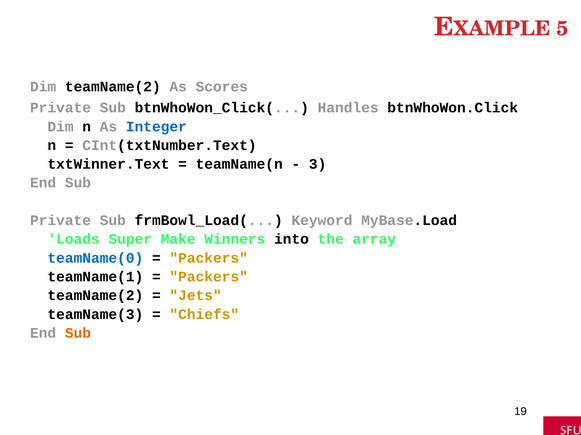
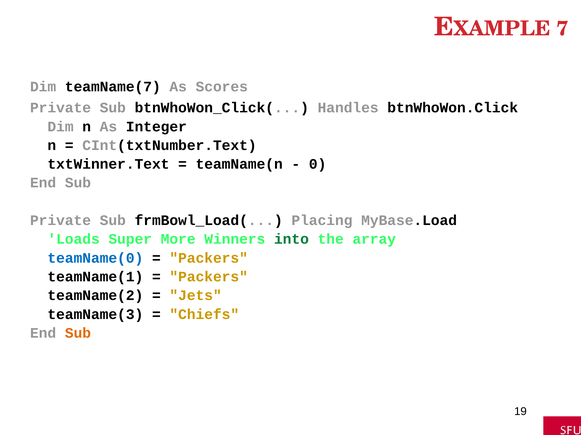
5: 5 -> 7 (562, 29)
Dim teamName(2: teamName(2 -> teamName(7 (113, 87)
Integer colour: blue -> black (156, 127)
3: 3 -> 0 (318, 164)
Keyword: Keyword -> Placing (322, 221)
Make: Make -> More (178, 240)
into colour: black -> green (291, 240)
